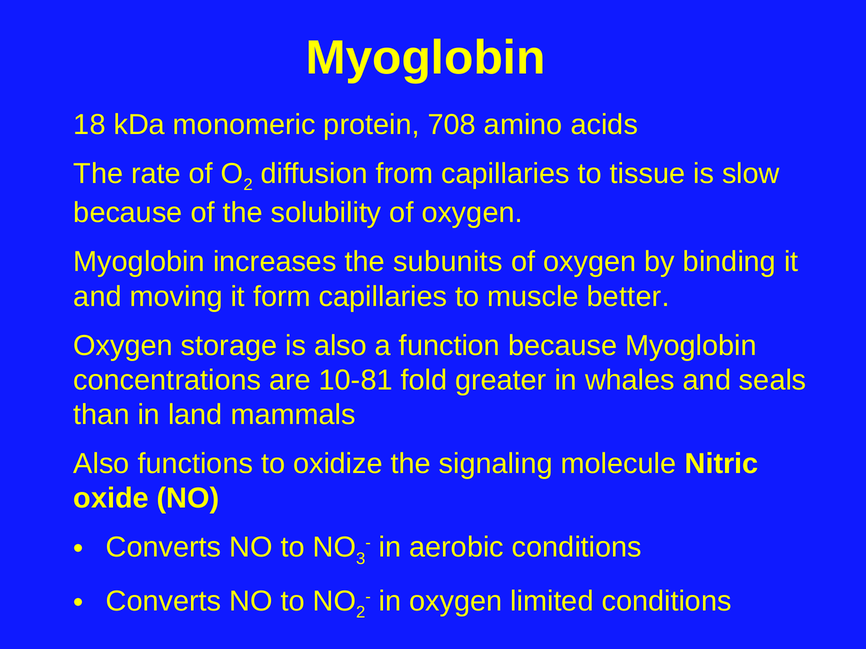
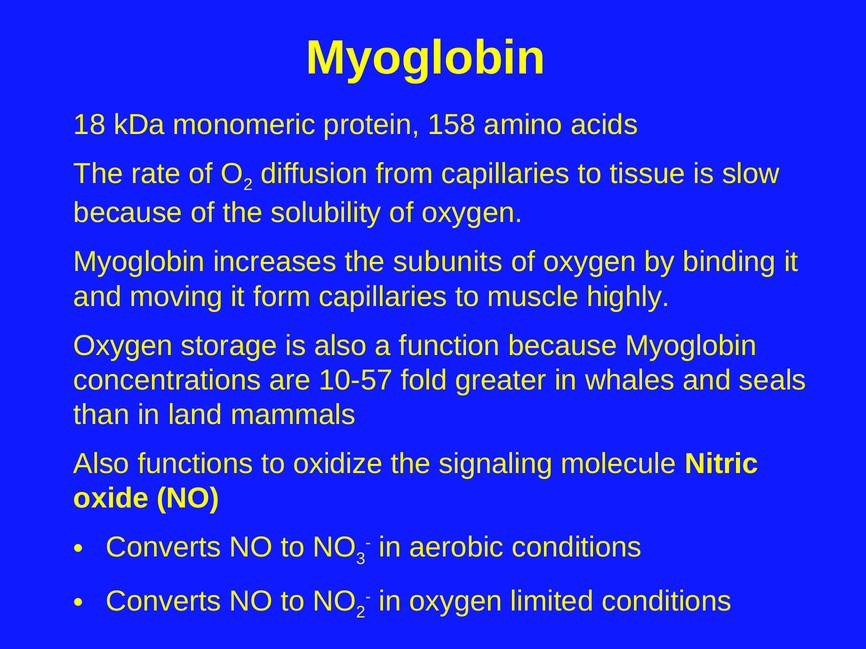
708: 708 -> 158 (452, 125)
better: better -> highly (628, 297)
10-81: 10-81 -> 10-57 (356, 380)
